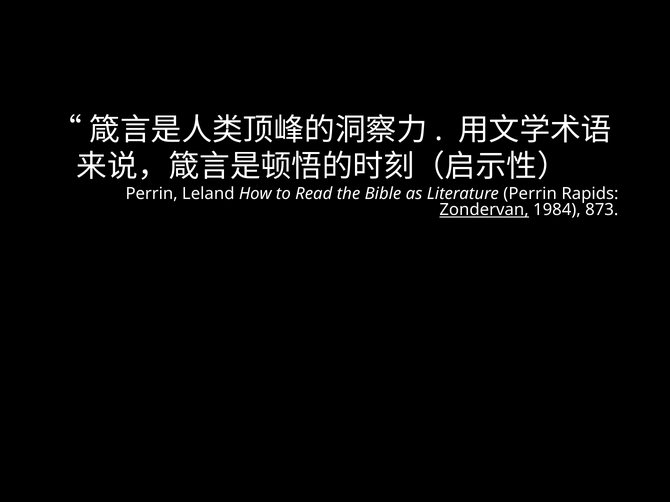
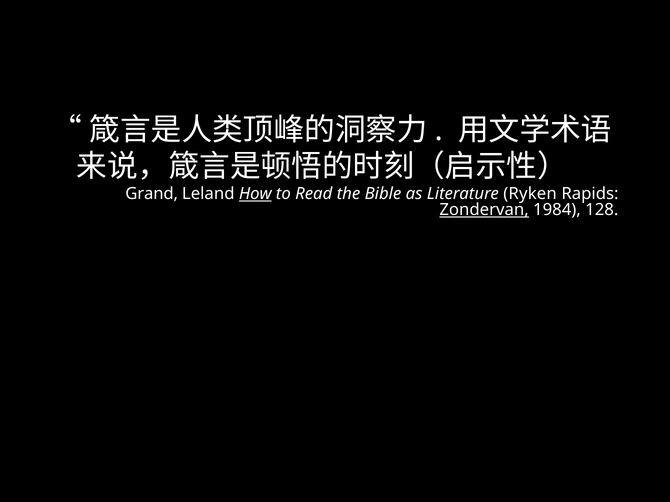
Perrin: Perrin -> Grand (152, 194)
How underline: none -> present (255, 194)
Literature Perrin: Perrin -> Ryken (530, 194)
873: 873 -> 128 (602, 210)
